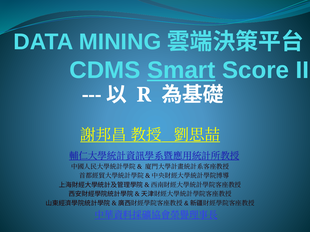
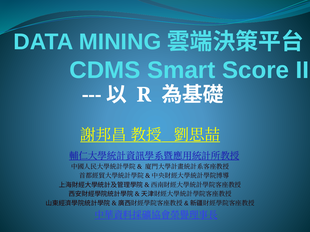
Smart underline: present -> none (181, 70)
